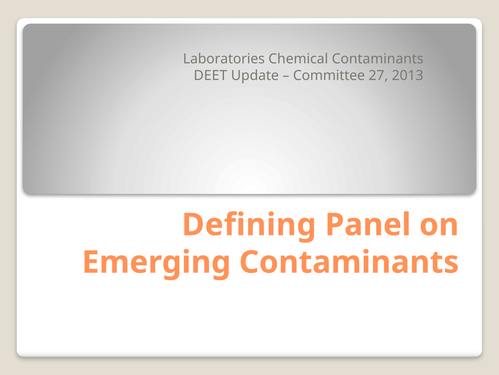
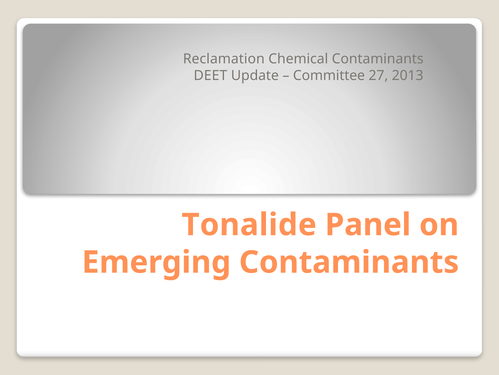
Laboratories: Laboratories -> Reclamation (224, 59)
Defining: Defining -> Tonalide (249, 224)
